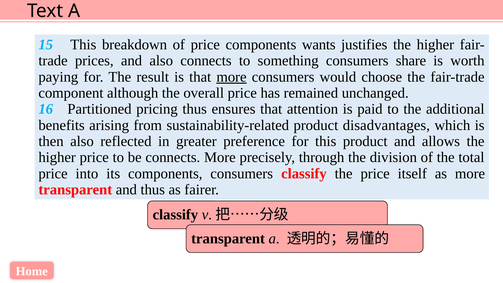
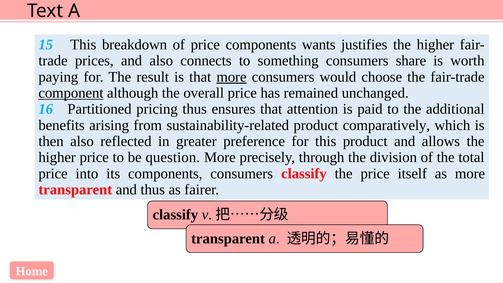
component underline: none -> present (71, 93)
disadvantages: disadvantages -> comparatively (386, 125)
be connects: connects -> question (173, 157)
